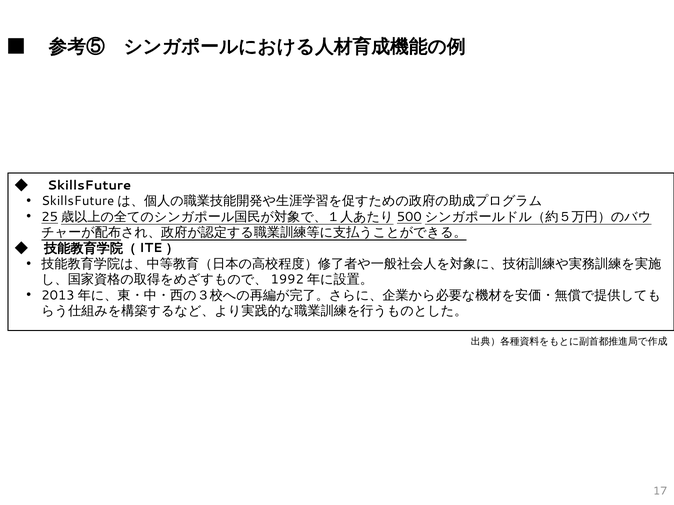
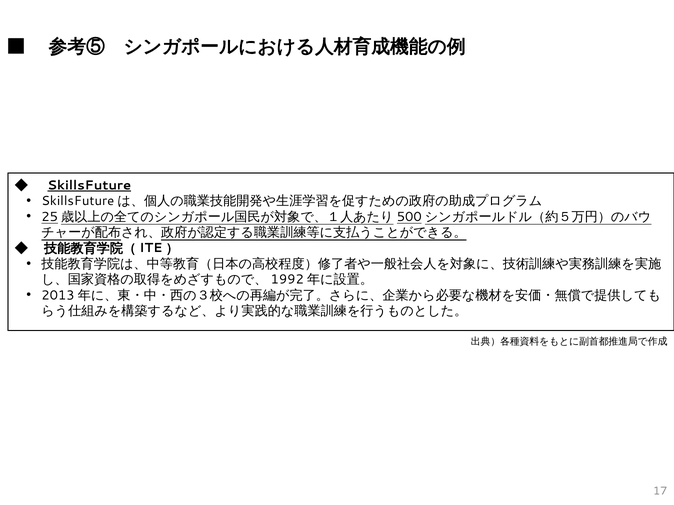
SkillsFuture underline: none -> present (89, 185)
